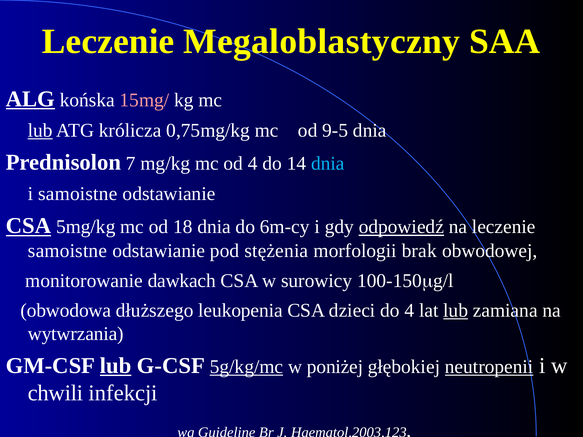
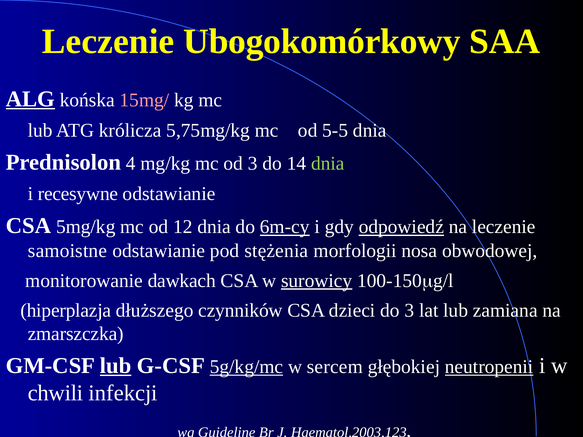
Megaloblastyczny: Megaloblastyczny -> Ubogokomórkowy (322, 41)
lub underline: present -> none (40, 131)
0,75mg/kg: 0,75mg/kg -> 5,75mg/kg (208, 131)
9-5: 9-5 -> 5-5 (335, 131)
7: 7 -> 4 (131, 164)
od 4: 4 -> 3 (253, 164)
dnia colour: light blue -> light green (328, 164)
i samoistne: samoistne -> recesywne (78, 194)
CSA underline: present -> none (29, 226)
18: 18 -> 12 (183, 227)
6m-cy underline: none -> present (285, 227)
brak: brak -> nosa (419, 251)
surowicy underline: none -> present (317, 281)
obwodowa: obwodowa -> hiperplazja (66, 311)
leukopenia: leukopenia -> czynników (240, 311)
do 4: 4 -> 3 (409, 311)
lub underline: present -> none (456, 311)
wytwrzania: wytwrzania -> zmarszczka (76, 334)
poniżej: poniżej -> sercem (335, 367)
